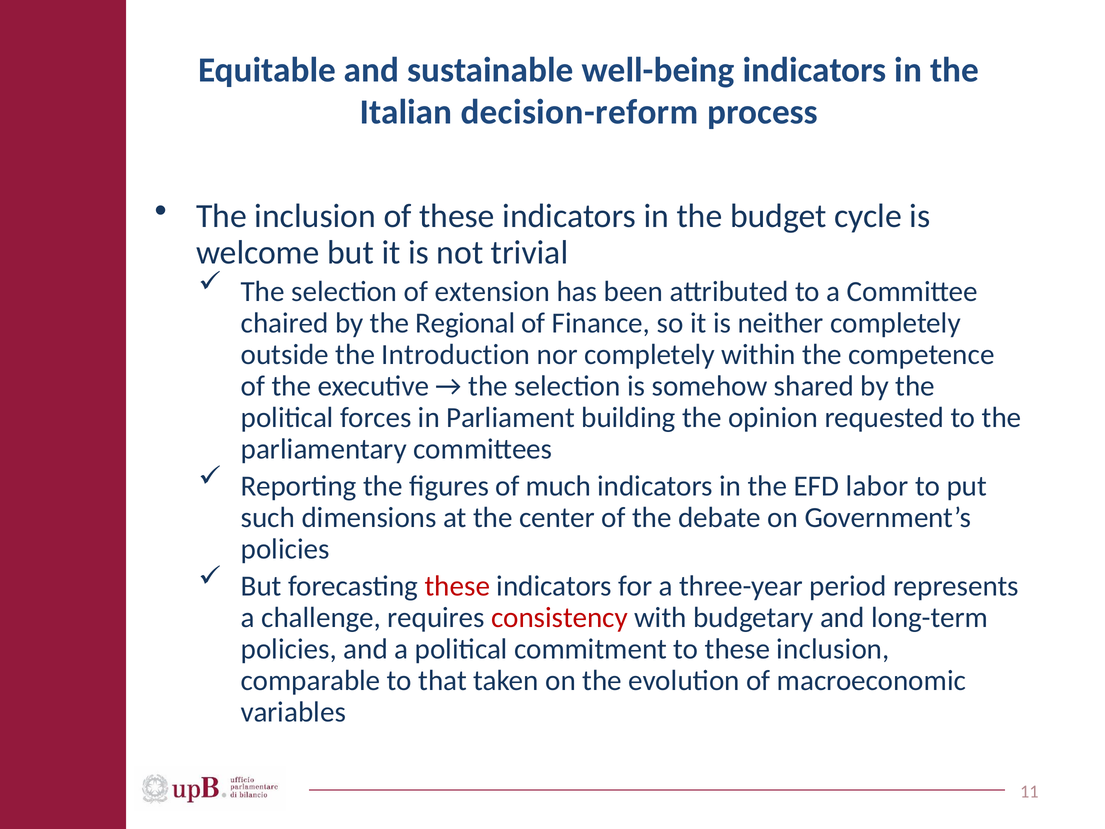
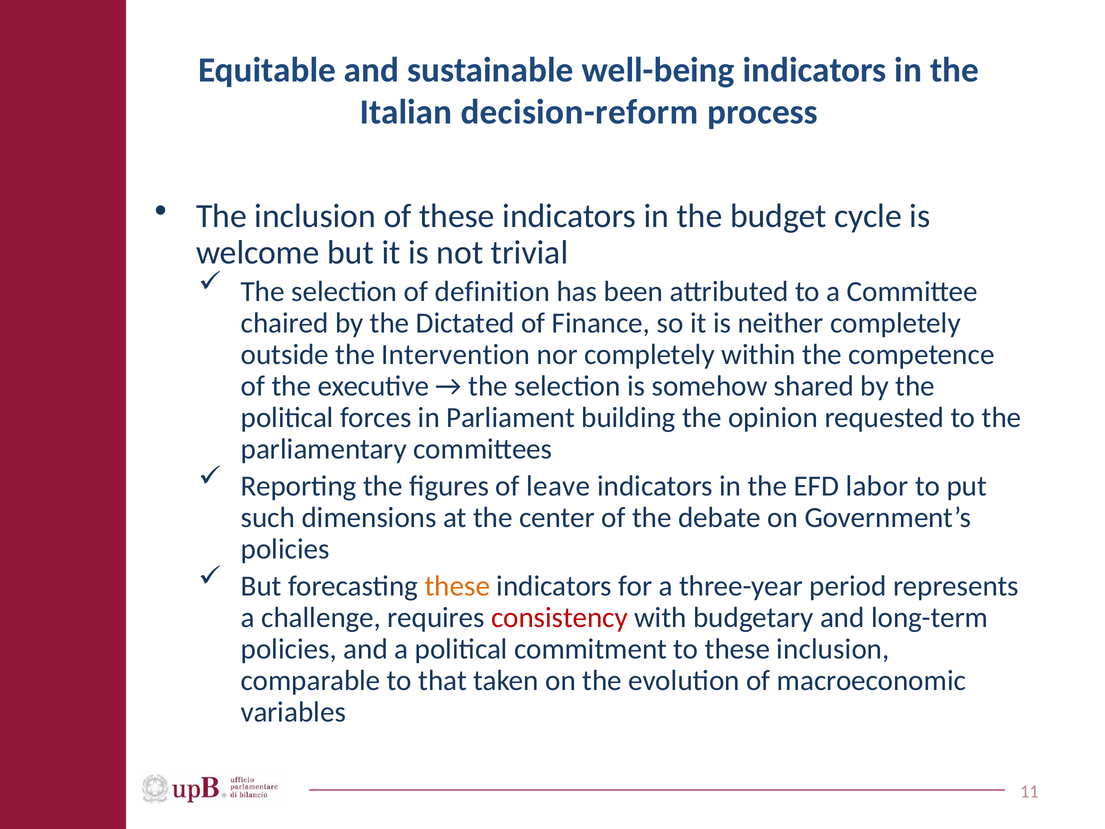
extension: extension -> definition (492, 292)
Regional: Regional -> Dictated (465, 323)
Introduction: Introduction -> Intervention (456, 355)
much: much -> leave (558, 486)
these colour: red -> orange (457, 586)
